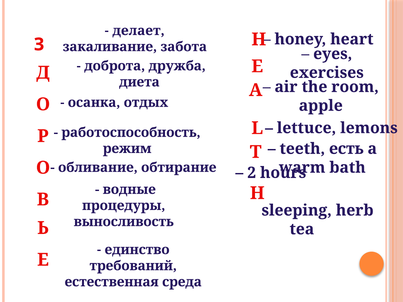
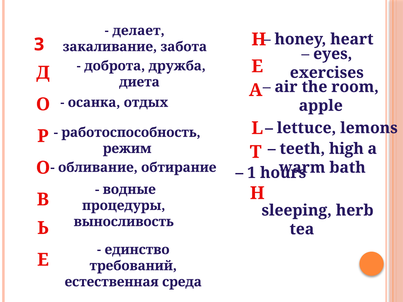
есть: есть -> high (346, 149)
2: 2 -> 1 (252, 173)
